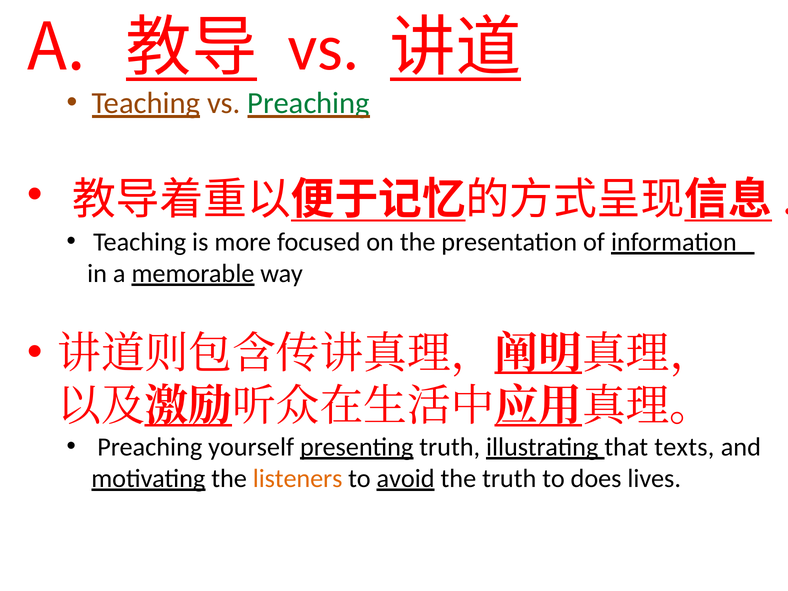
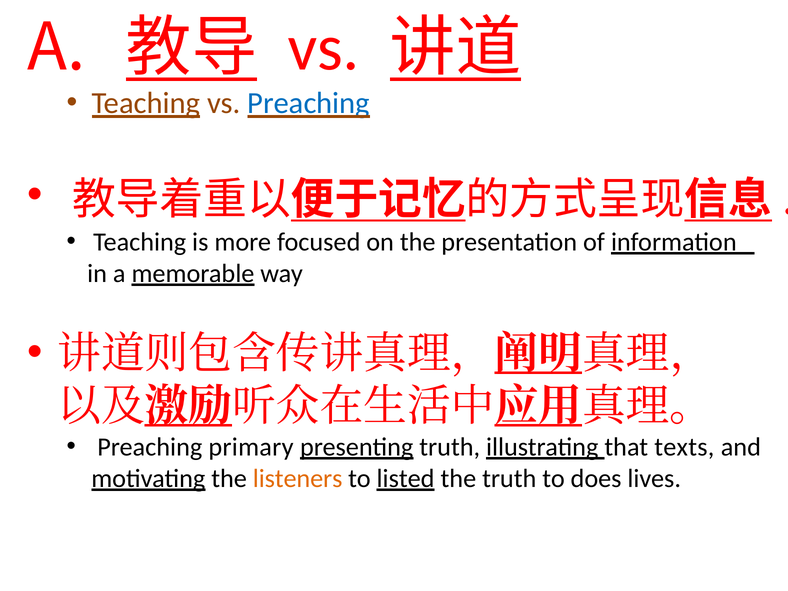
Preaching colour: green -> blue (309, 103)
yourself: yourself -> primary (251, 447)
avoid: avoid -> listed (406, 479)
